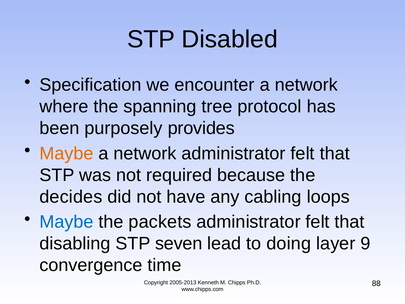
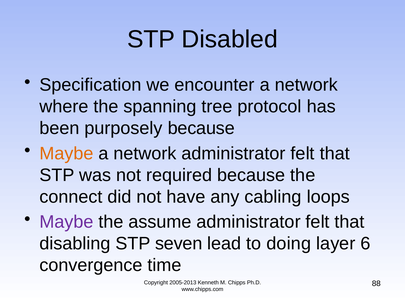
purposely provides: provides -> because (201, 128)
decides: decides -> connect (71, 197)
Maybe colour: blue -> purple (67, 222)
packets: packets -> assume (160, 222)
9: 9 -> 6 (365, 243)
